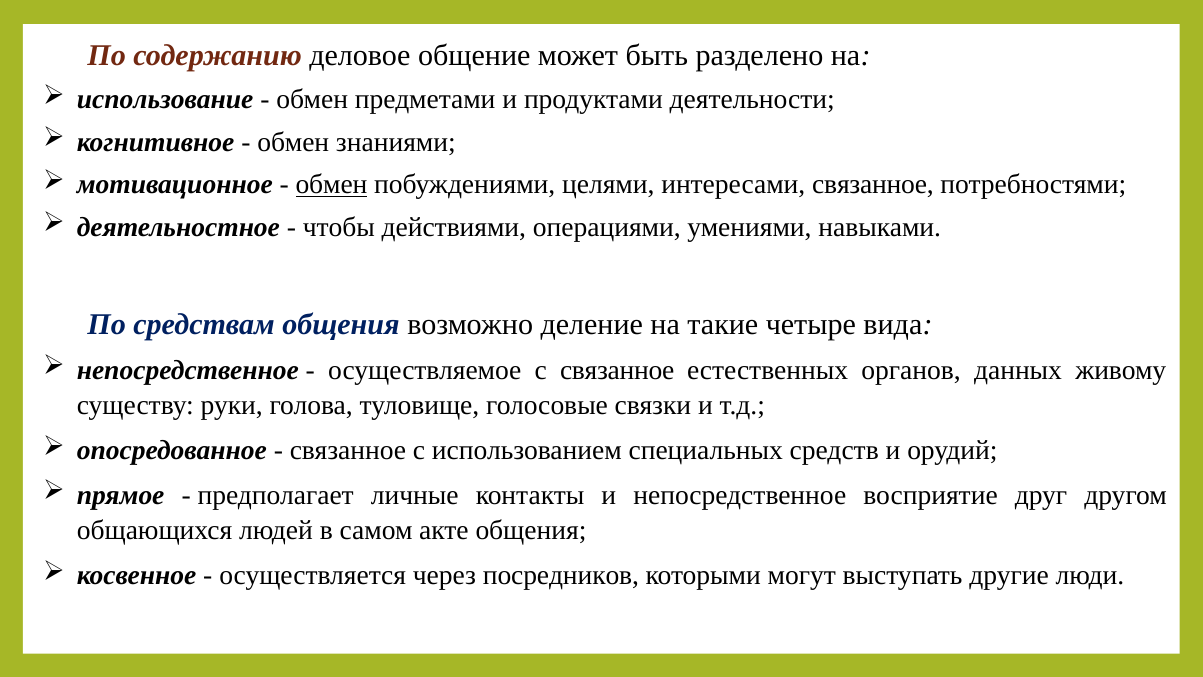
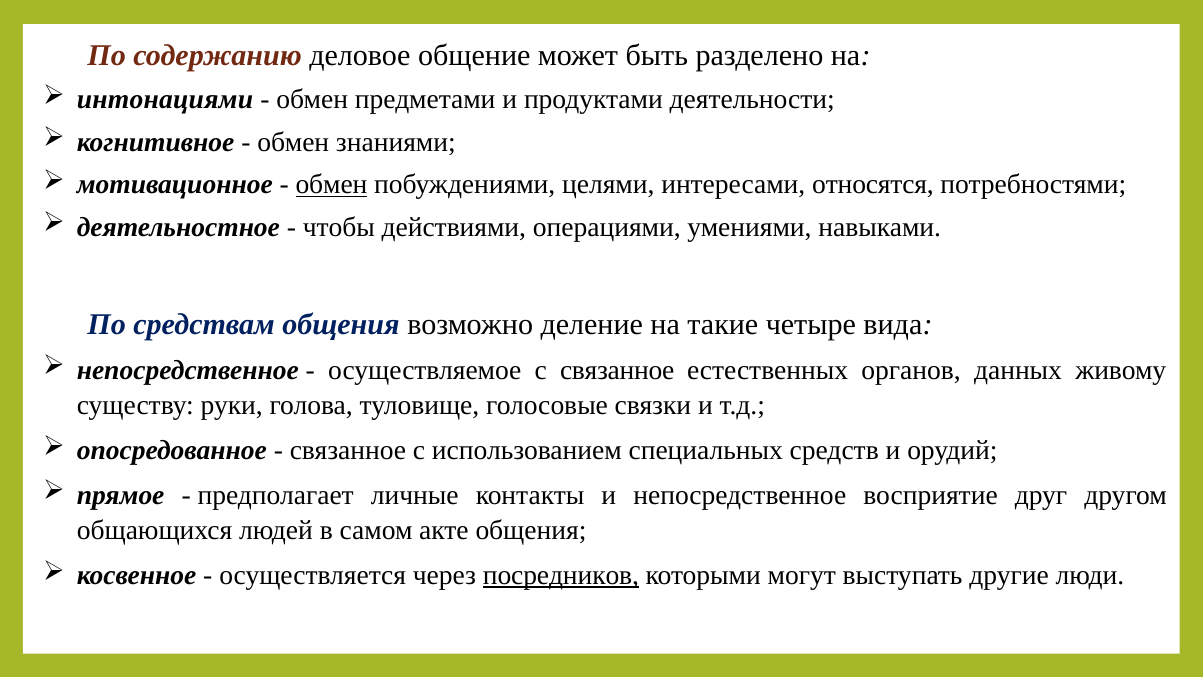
использование: использование -> интонациями (165, 99)
интересами связанное: связанное -> относятся (873, 184)
посредников underline: none -> present (561, 575)
